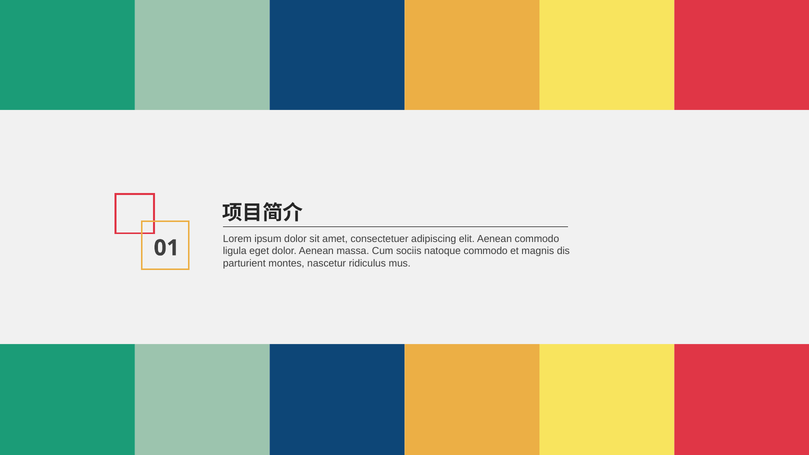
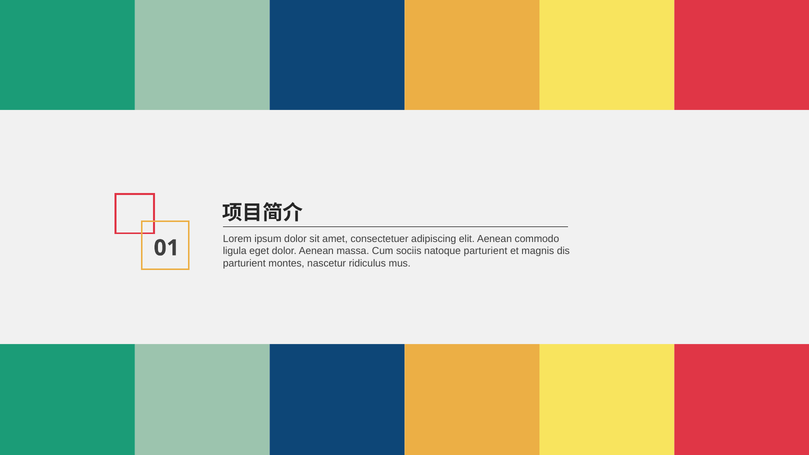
natoque commodo: commodo -> parturient (485, 251)
